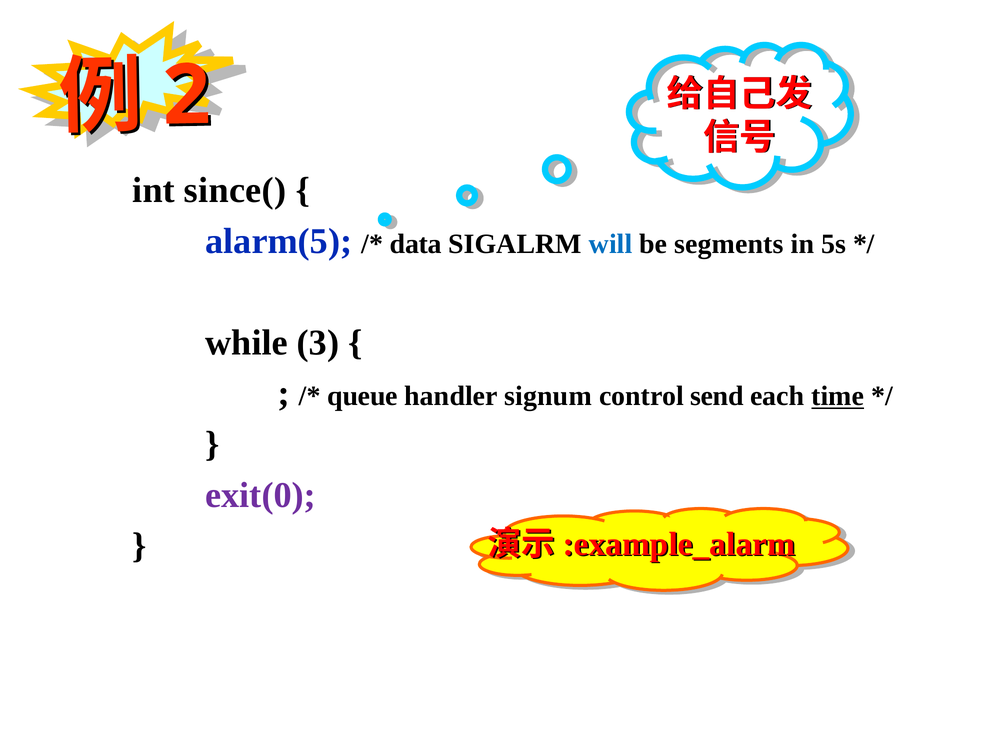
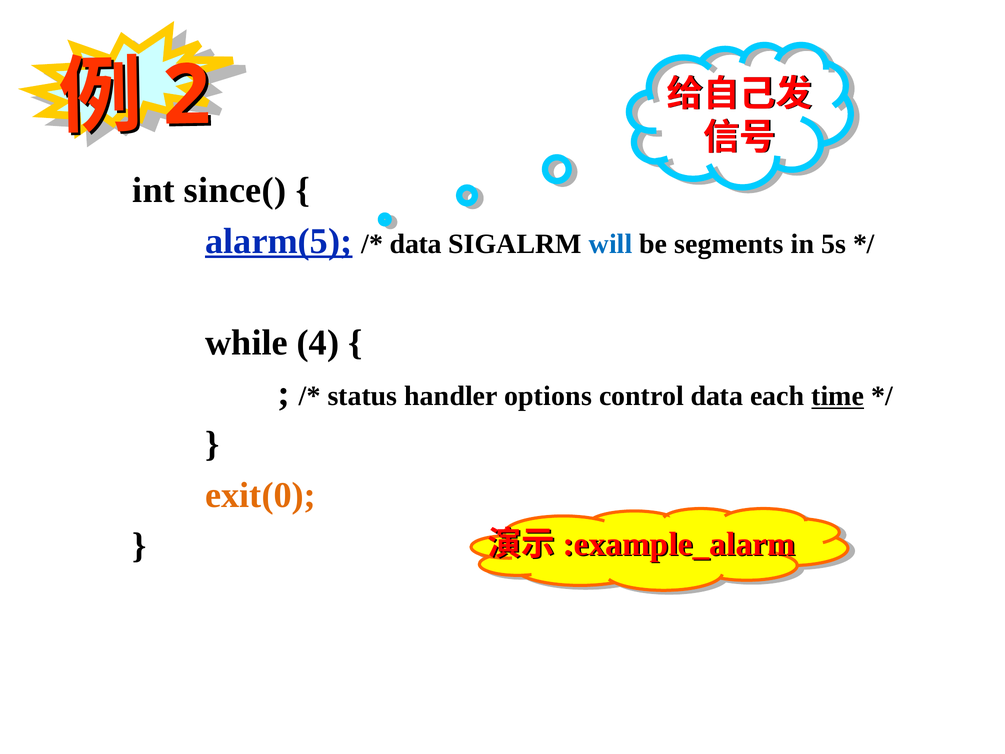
alarm(5 underline: none -> present (279, 241)
3: 3 -> 4 (318, 343)
queue: queue -> status (362, 396)
signum: signum -> options (548, 396)
control send: send -> data (717, 396)
exit(0 colour: purple -> orange (261, 495)
